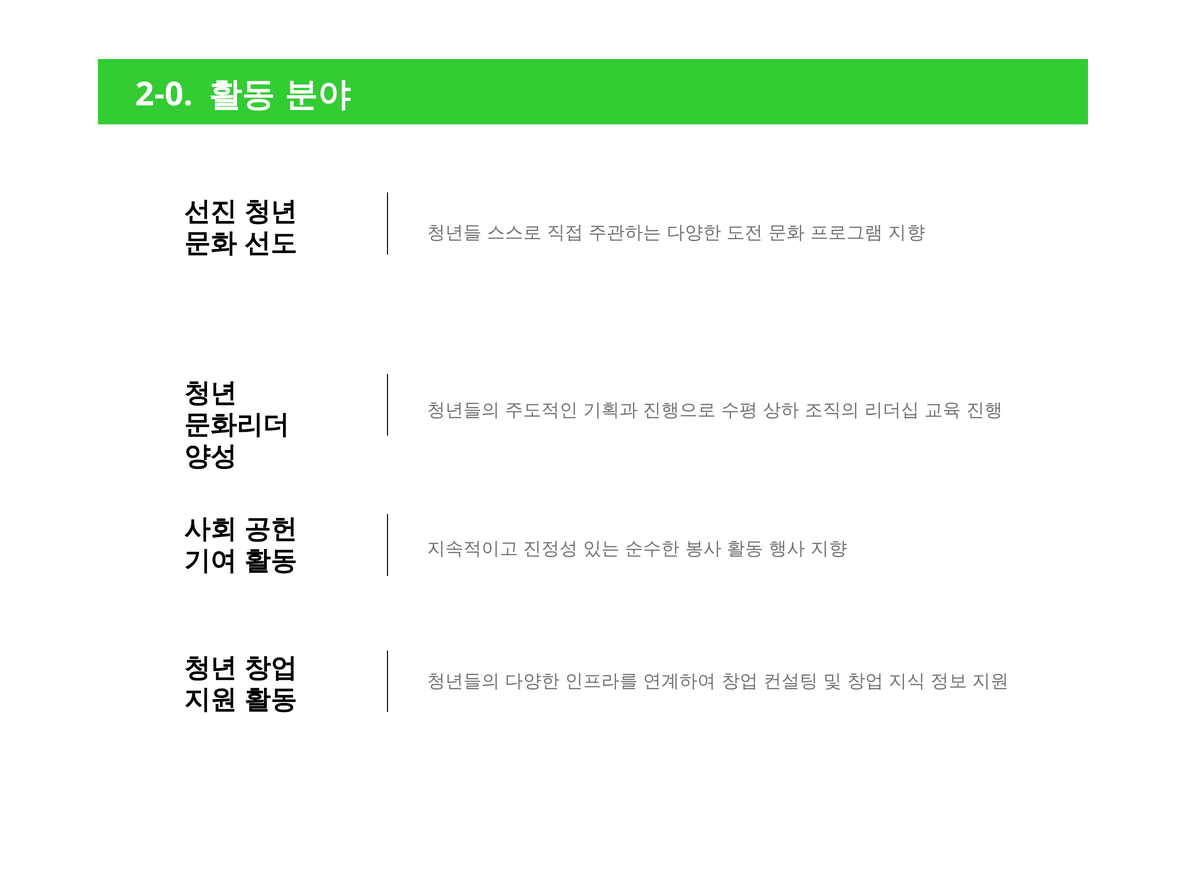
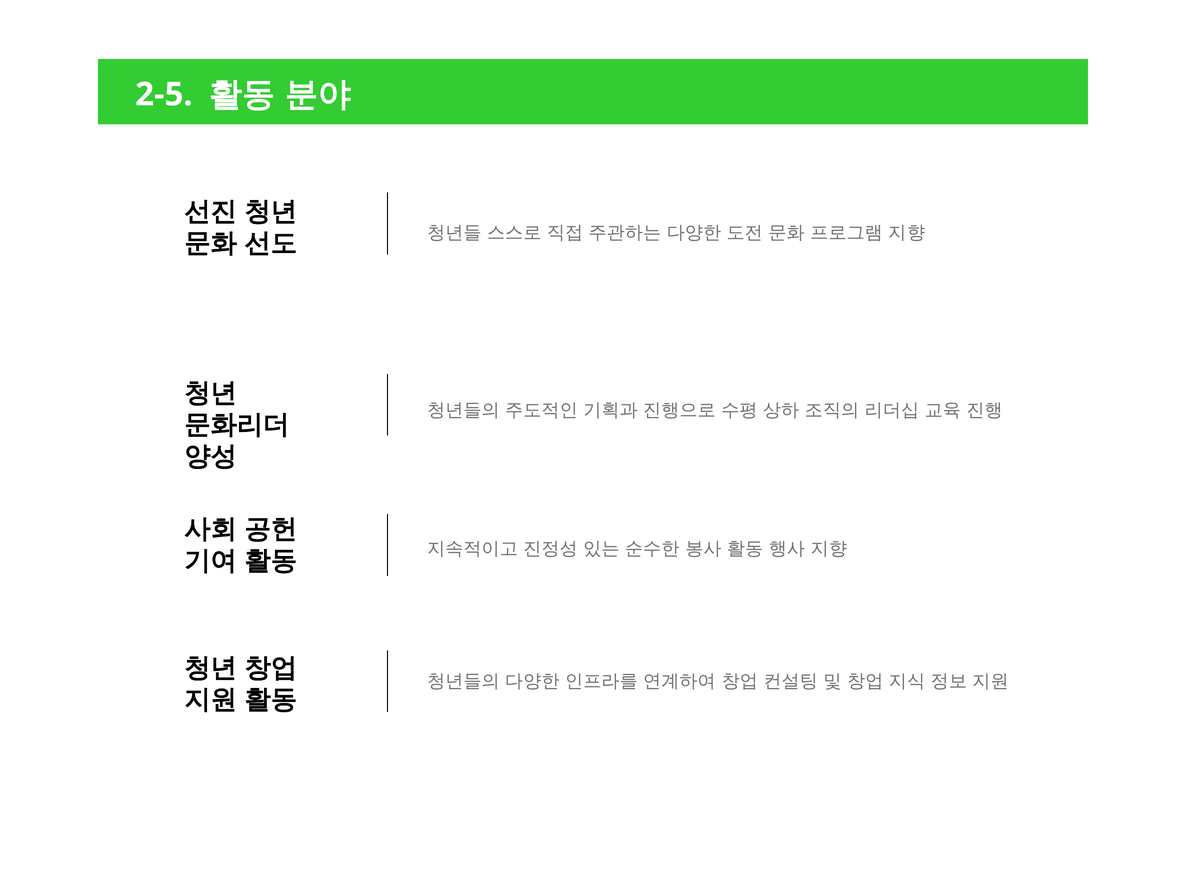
2-0: 2-0 -> 2-5 (164, 94)
